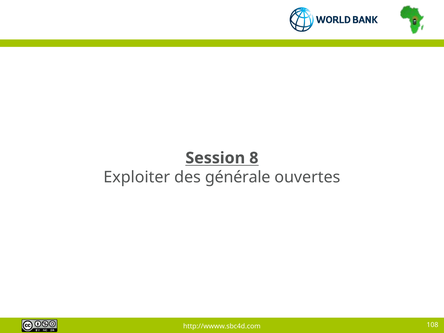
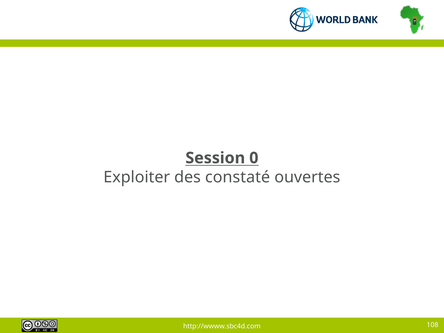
8: 8 -> 0 (254, 158)
générale: générale -> constaté (238, 177)
